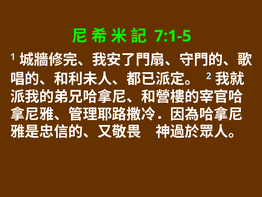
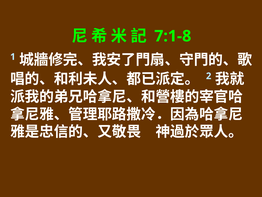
7:1-5: 7:1-5 -> 7:1-8 (173, 36)
